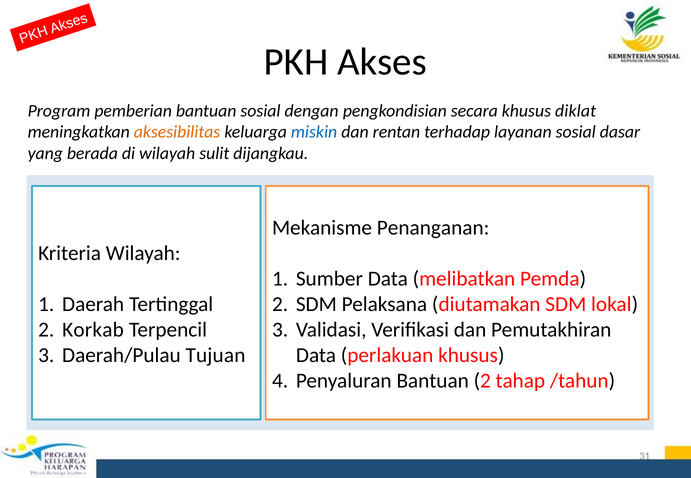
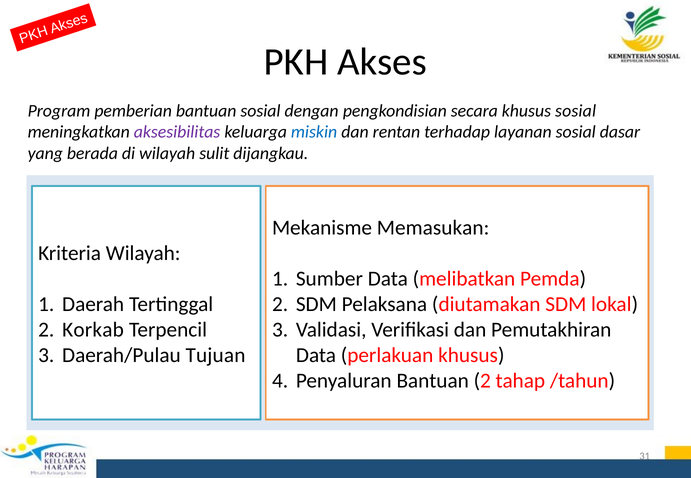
khusus diklat: diklat -> sosial (576, 111)
aksesibilitas colour: orange -> purple (177, 132)
Penanganan: Penanganan -> Memasukan (433, 228)
